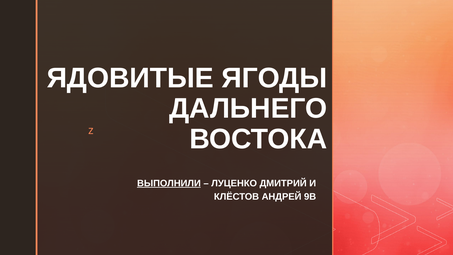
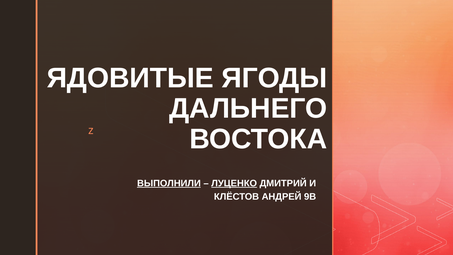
ЛУЦЕНКО underline: none -> present (234, 183)
